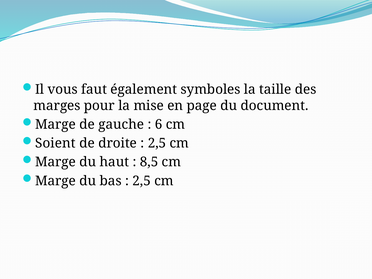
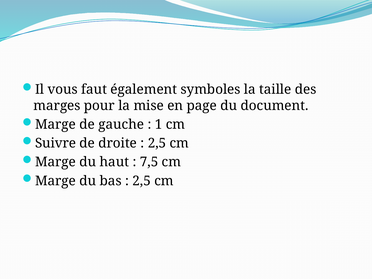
6: 6 -> 1 (159, 124)
Soient: Soient -> Suivre (56, 143)
8,5: 8,5 -> 7,5 (149, 162)
